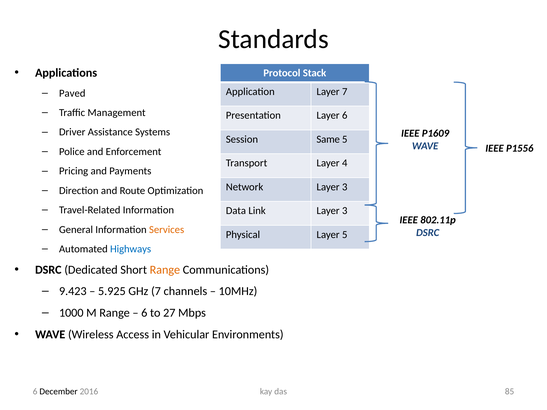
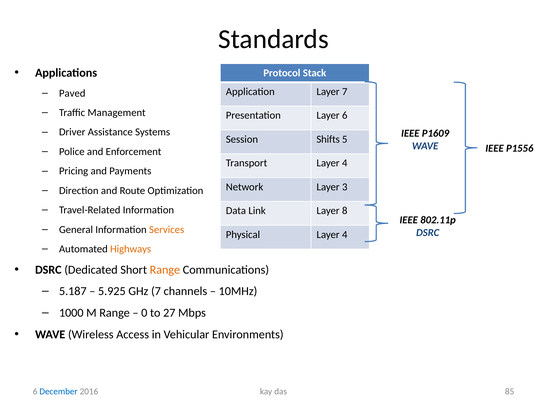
Same: Same -> Shifts (328, 139)
Link Layer 3: 3 -> 8 (345, 211)
Physical Layer 5: 5 -> 4 (345, 235)
Highways colour: blue -> orange (131, 249)
9.423: 9.423 -> 5.187 (73, 291)
6: 6 -> 0 (144, 313)
December colour: black -> blue (59, 392)
